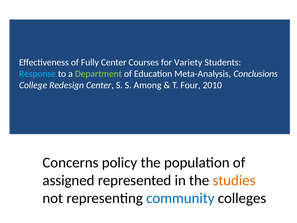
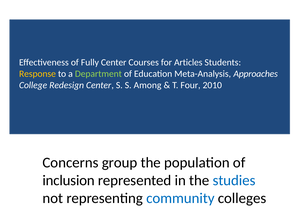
Variety: Variety -> Articles (188, 62)
Response colour: light blue -> yellow (37, 74)
Conclusions: Conclusions -> Approaches (256, 74)
policy: policy -> group (120, 162)
assigned: assigned -> inclusion (69, 180)
studies colour: orange -> blue (234, 180)
